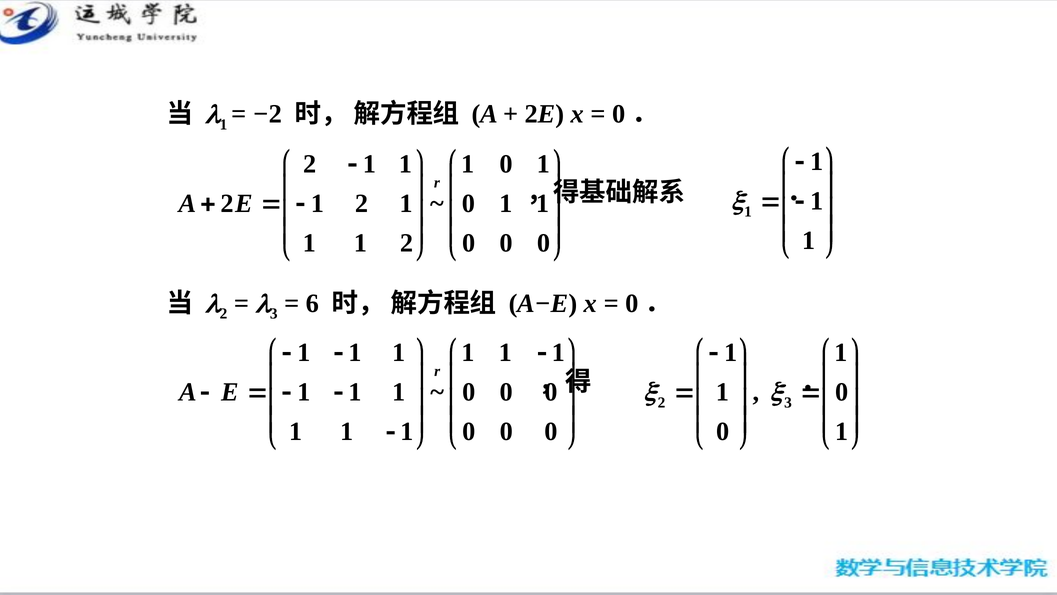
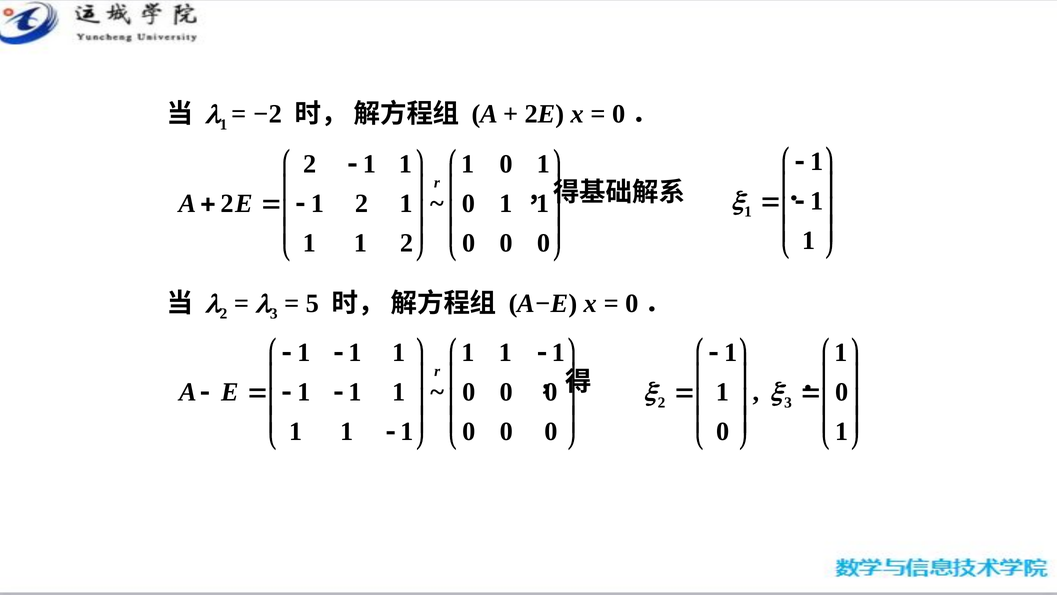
6: 6 -> 5 (312, 303)
